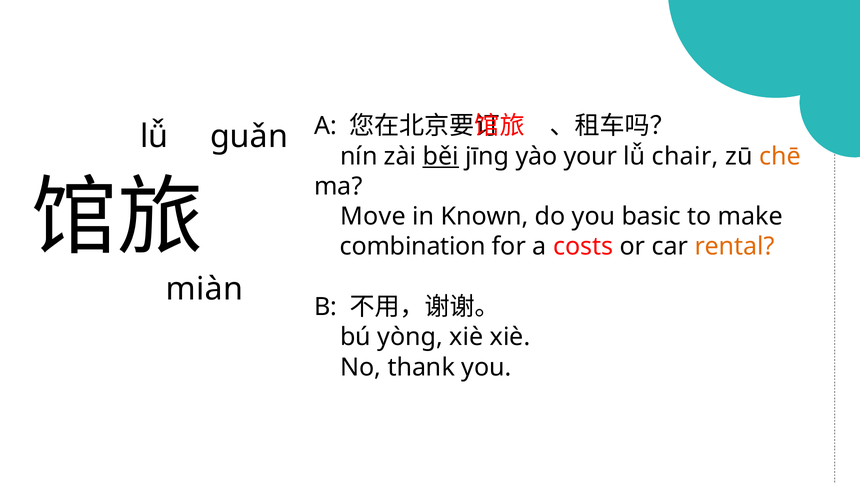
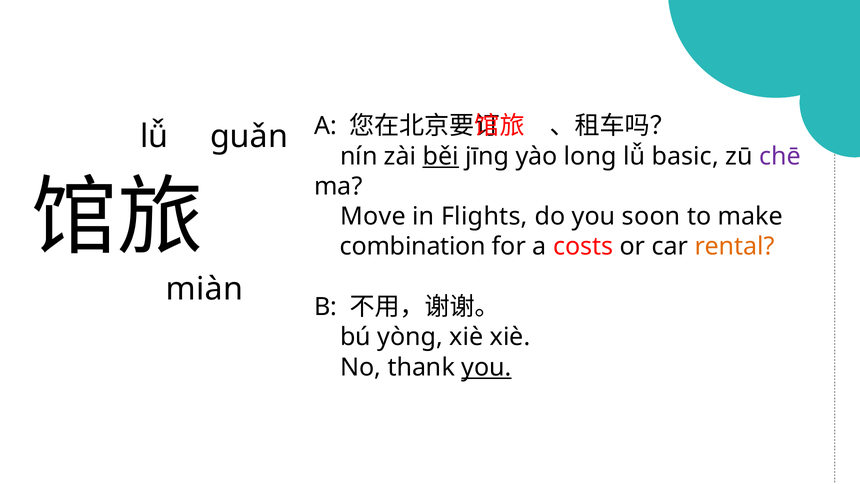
your: your -> long (590, 156)
chair: chair -> basic (685, 156)
chē colour: orange -> purple (780, 156)
Known: Known -> Flights (484, 216)
basic: basic -> soon (651, 216)
you underline: none -> present (486, 367)
